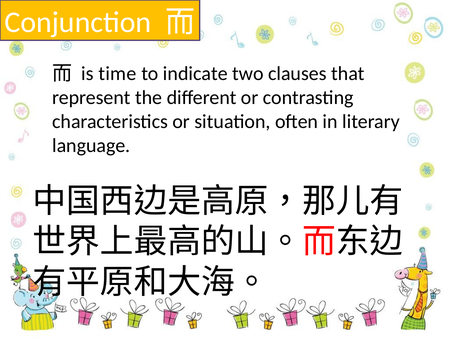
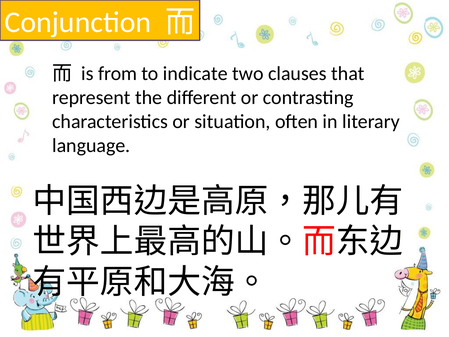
time: time -> from (118, 74)
